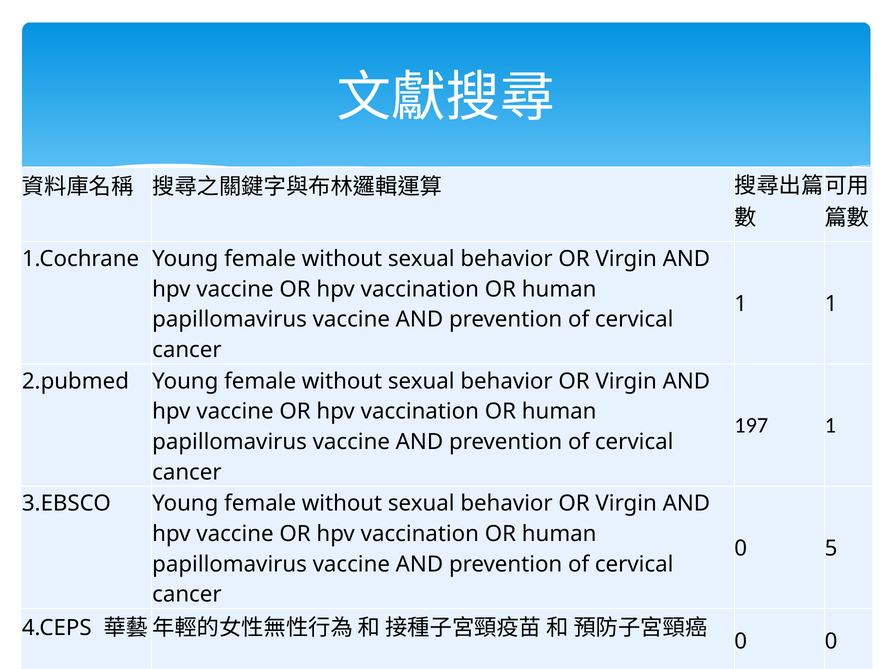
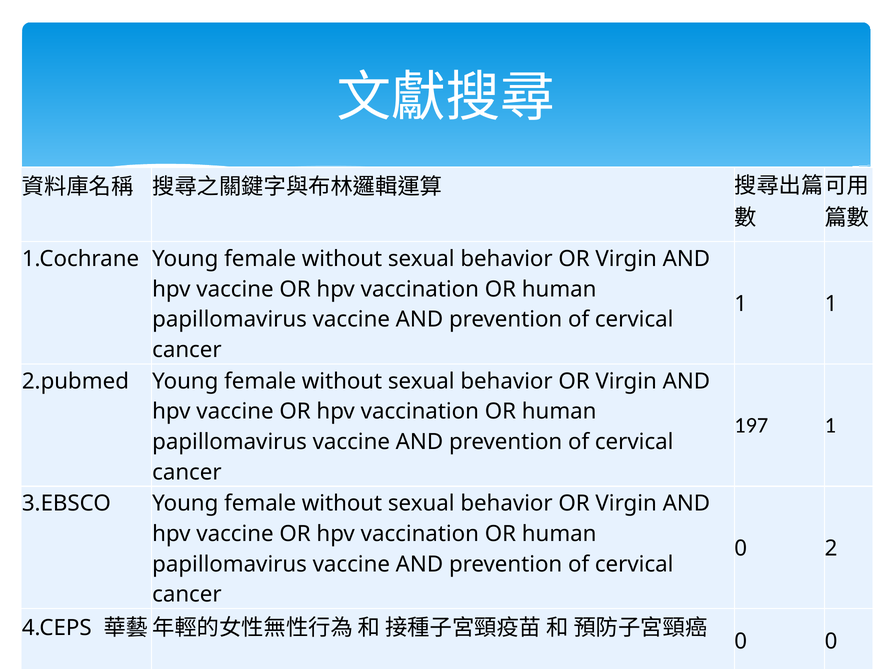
5: 5 -> 2 (831, 549)
